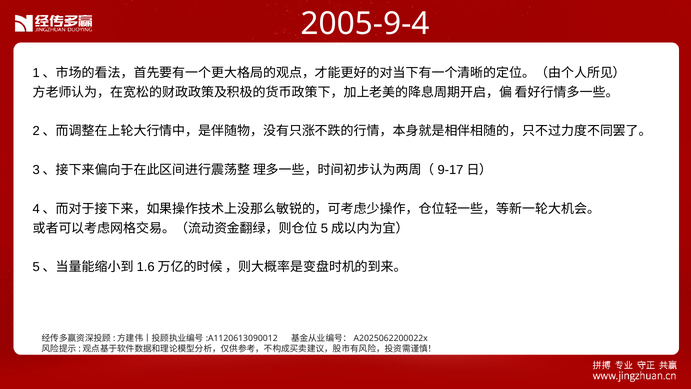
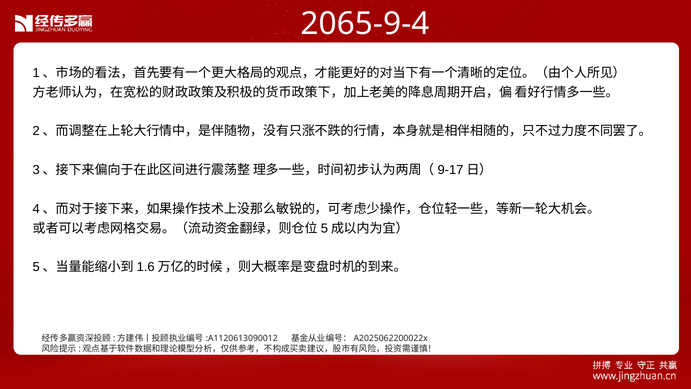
2005-9-4: 2005-9-4 -> 2065-9-4 (365, 24)
